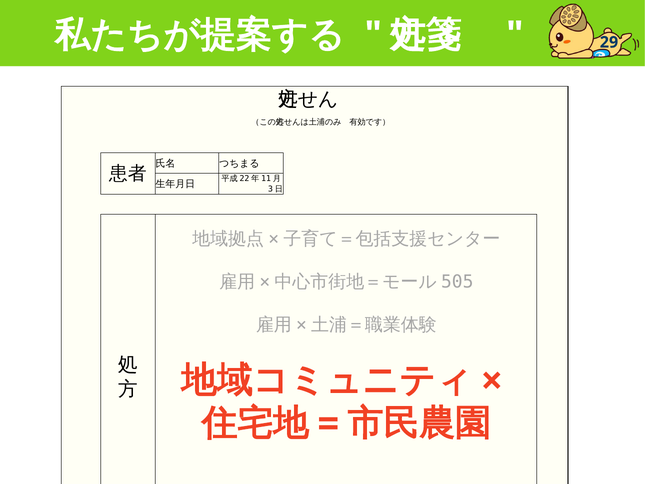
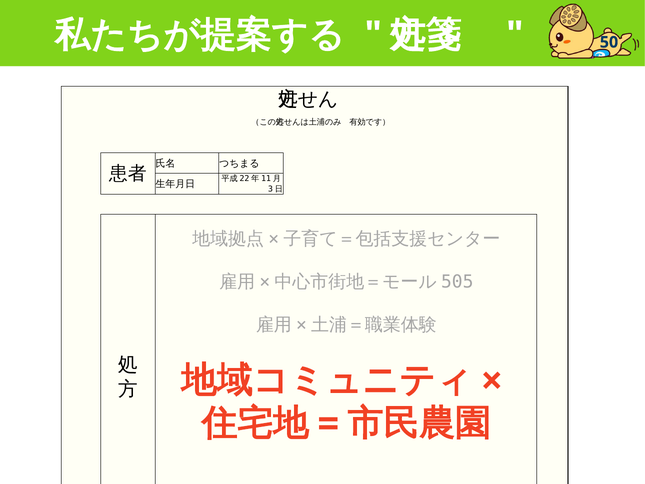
29: 29 -> 50 (609, 42)
